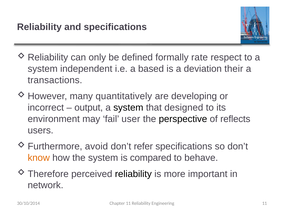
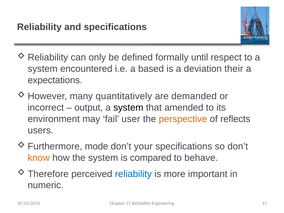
rate: rate -> until (200, 57)
independent: independent -> encountered (86, 69)
transactions: transactions -> expectations (55, 80)
developing: developing -> demanded (194, 96)
designed: designed -> amended (184, 108)
perspective colour: black -> orange (183, 119)
avoid: avoid -> mode (97, 146)
refer: refer -> your (143, 146)
reliability colour: black -> blue (133, 174)
network: network -> numeric (46, 185)
